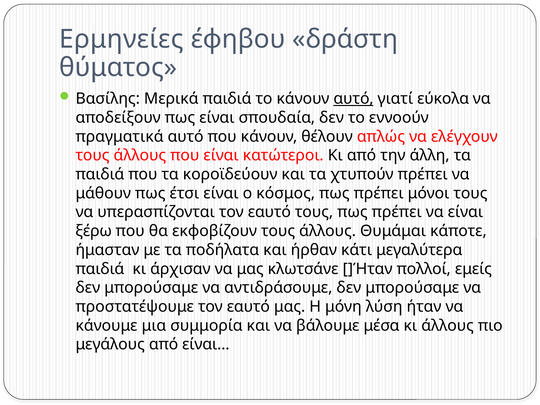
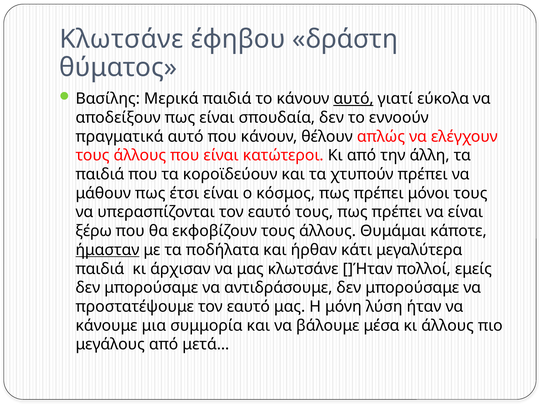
Ερμηνείες: Ερμηνείες -> Κλωτσάνε (121, 39)
ήμασταν underline: none -> present (107, 250)
είναι…: είναι… -> μετά… (206, 344)
